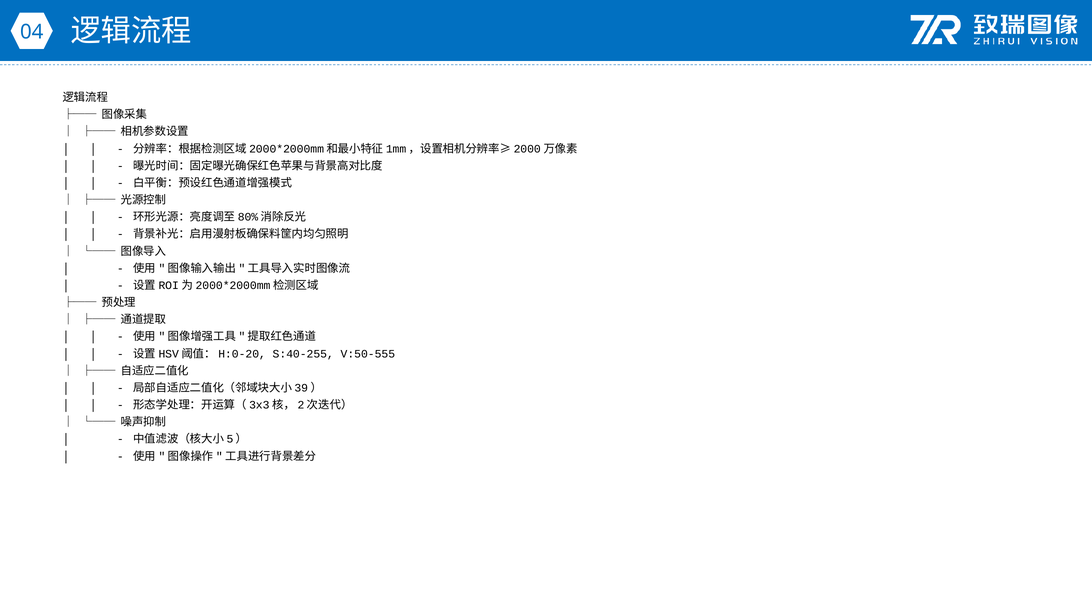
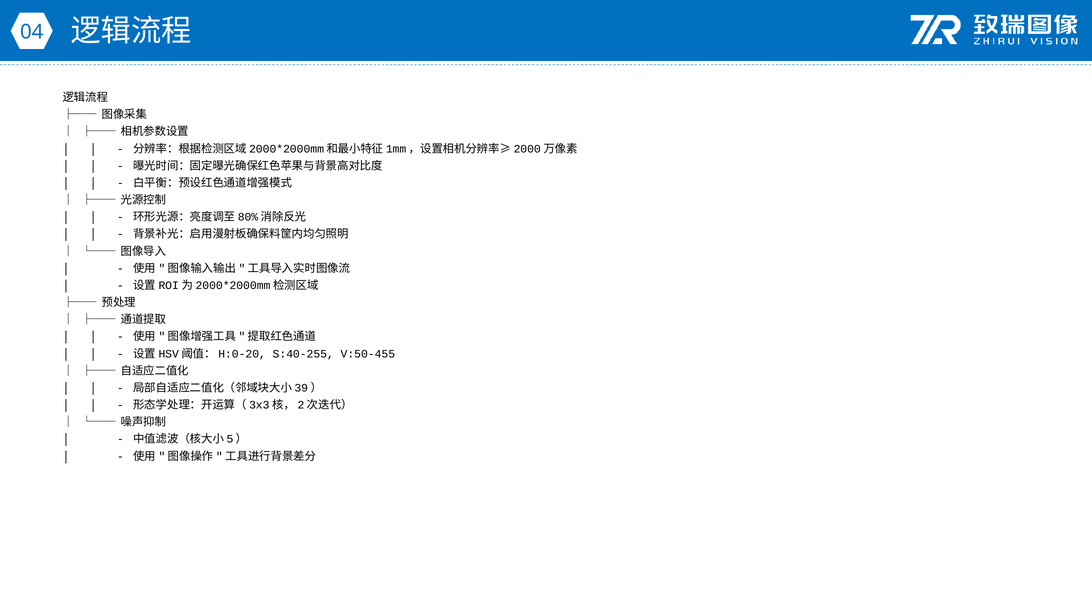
V:50-555: V:50-555 -> V:50-455 (368, 354)
